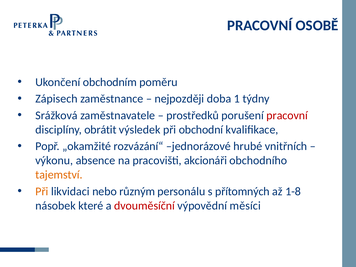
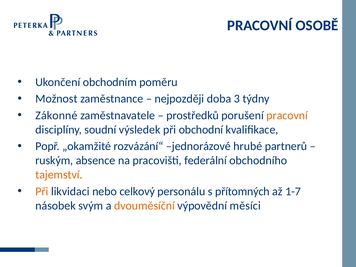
Zápisech: Zápisech -> Možnost (56, 99)
1: 1 -> 3 (237, 99)
Srážková: Srážková -> Zákonné (56, 115)
pracovní colour: red -> orange (287, 115)
obrátit: obrátit -> soudní (100, 130)
vnitřních: vnitřních -> partnerů (286, 146)
výkonu: výkonu -> ruským (54, 161)
akcionáři: akcionáři -> federální (206, 161)
různým: různým -> celkový (137, 191)
1-8: 1-8 -> 1-7 (293, 191)
které: které -> svým (91, 206)
dvouměsíční colour: red -> orange (144, 206)
